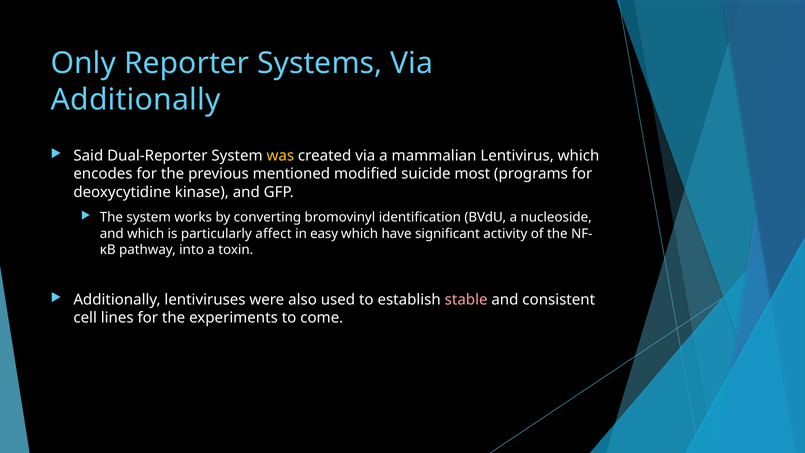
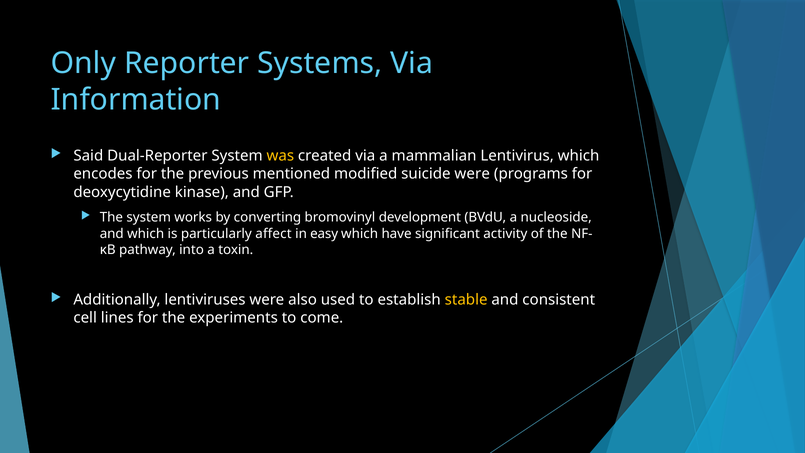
Additionally: Additionally -> Information (136, 100)
suicide most: most -> were (472, 174)
identification: identification -> development (420, 217)
stable colour: pink -> yellow (466, 300)
